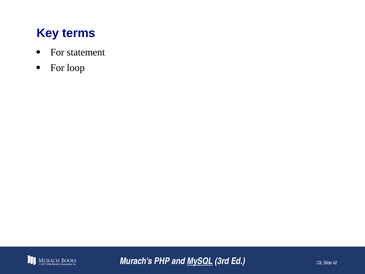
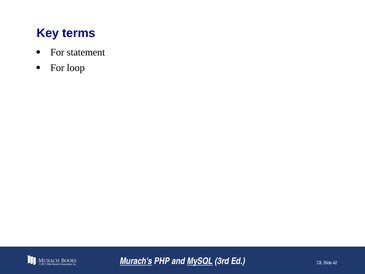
Murach's underline: none -> present (136, 261)
